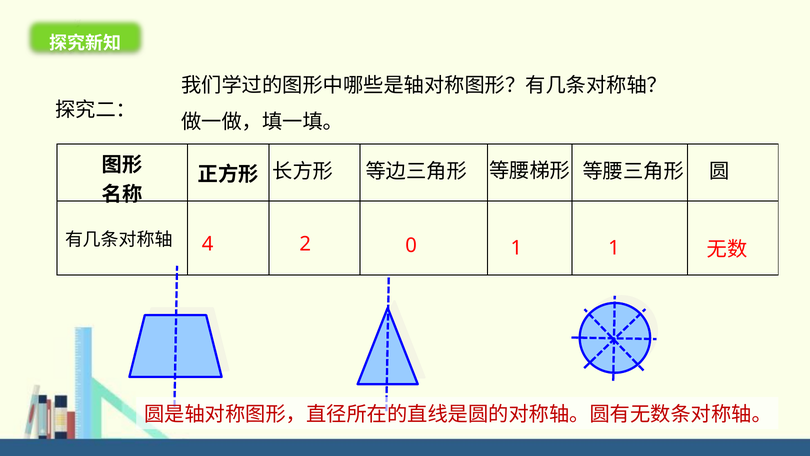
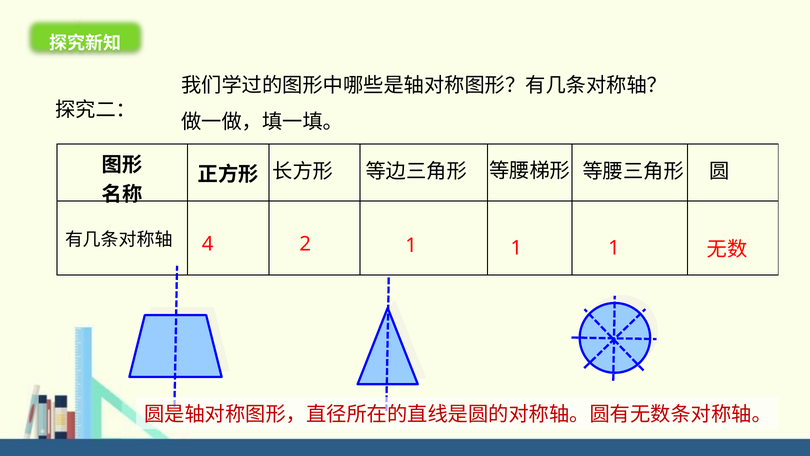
2 0: 0 -> 1 (411, 245)
